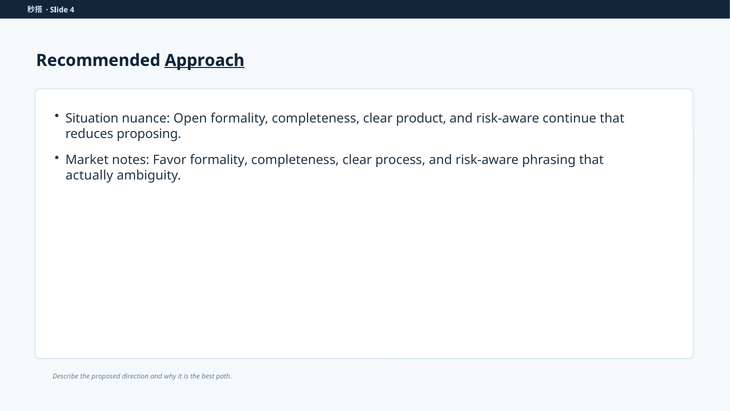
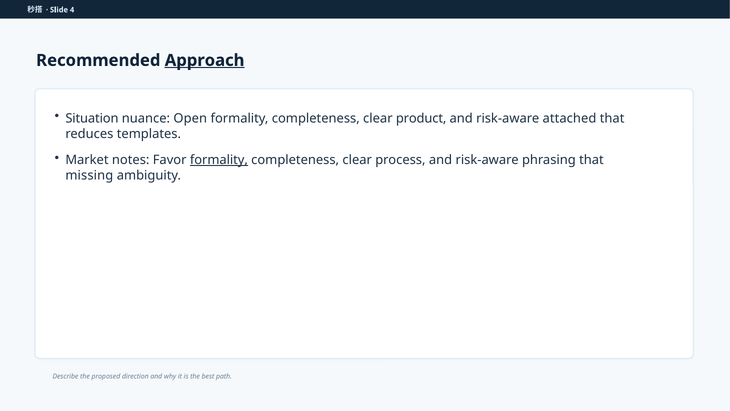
continue: continue -> attached (569, 118)
proposing: proposing -> templates (149, 134)
formality underline: none -> present (219, 160)
actually: actually -> missing (89, 175)
